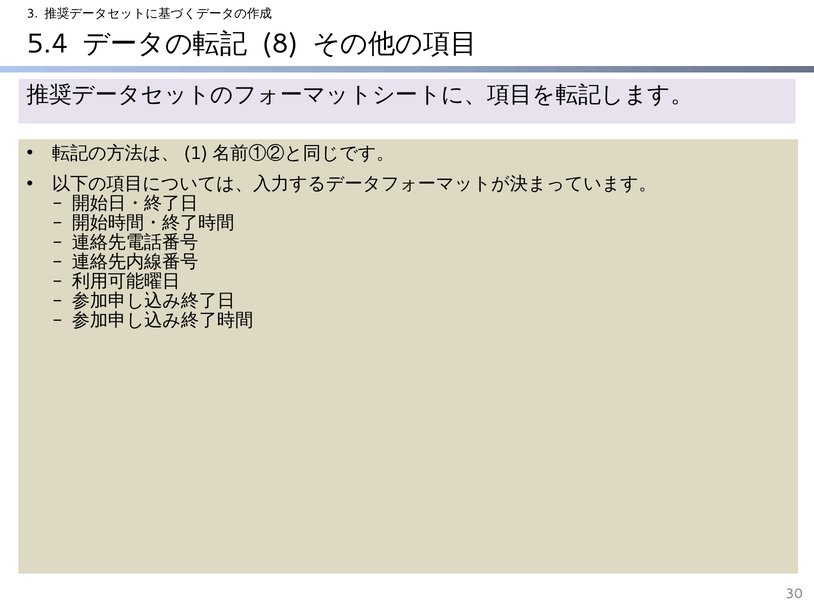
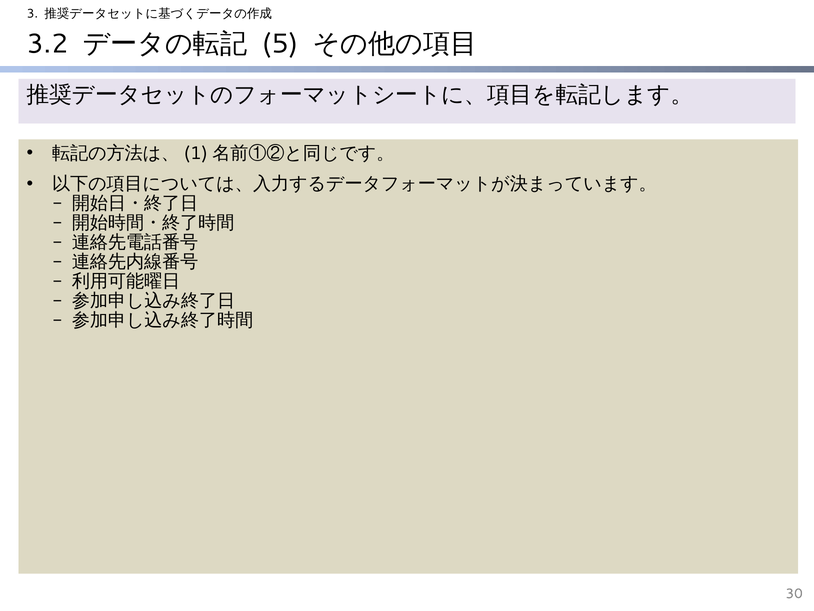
5.4: 5.4 -> 3.2 (48, 44)
8: 8 -> 5 (280, 44)
